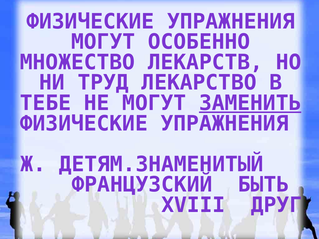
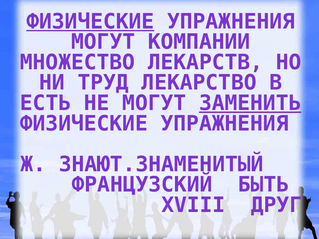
ФИЗИЧЕСКИЕ underline: none -> present (90, 22)
ОСОБЕННО: ОСОБЕННО -> КОМПАНИИ (199, 42)
ТЕБЕ: ТЕБЕ -> ЕСТЬ (46, 103)
ДЕТЯМ.ЗНАМЕНИТЫЙ: ДЕТЯМ.ЗНАМЕНИТЫЙ -> ЗНАЮТ.ЗНАМЕНИТЫЙ (161, 164)
